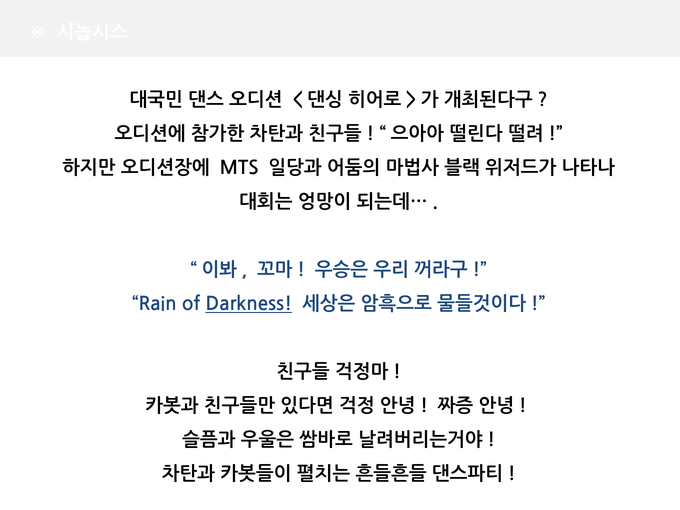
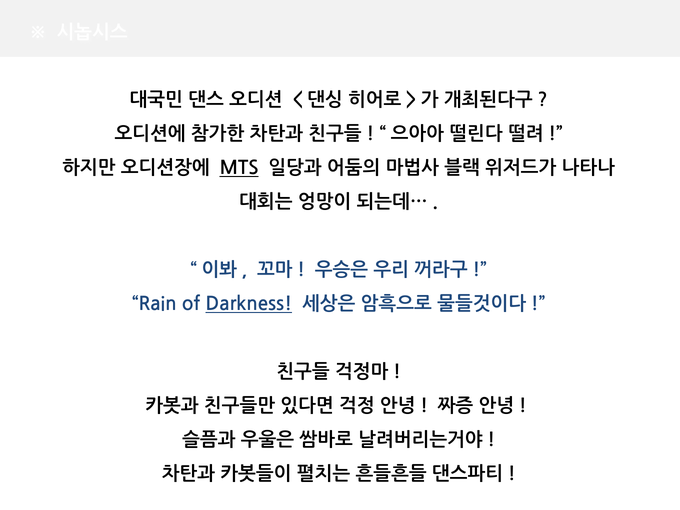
MTS underline: none -> present (239, 168)
